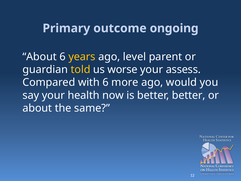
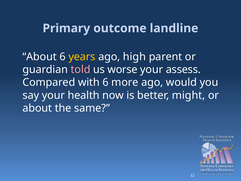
ongoing: ongoing -> landline (174, 28)
level: level -> high (134, 57)
told colour: yellow -> pink (81, 69)
better better: better -> might (189, 95)
